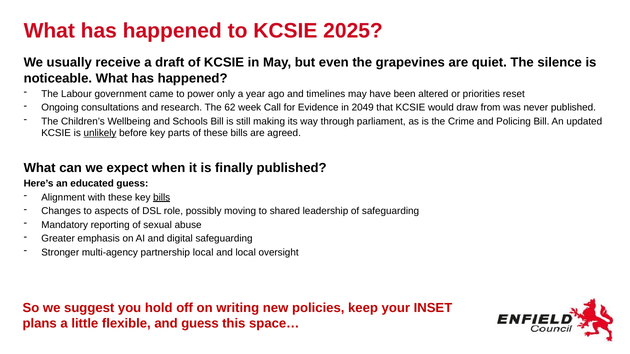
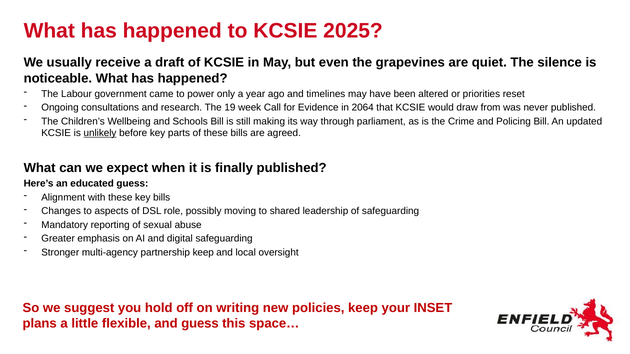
62: 62 -> 19 (230, 108)
2049: 2049 -> 2064 (363, 108)
bills underline: present -> none (162, 197)
partnership local: local -> keep (203, 253)
